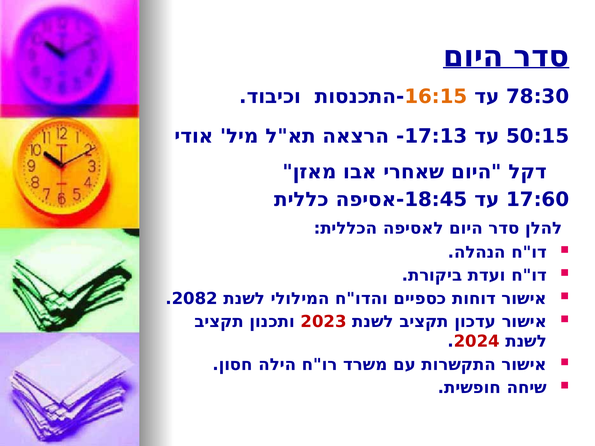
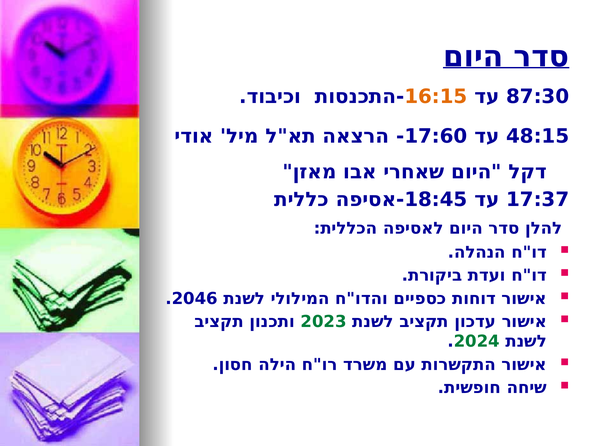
78:30: 78:30 -> 87:30 (538, 97)
17:13: 17:13 -> 17:60 (436, 136)
50:15: 50:15 -> 48:15 (538, 136)
17:60: 17:60 -> 17:37 (538, 200)
2082: 2082 -> 2046 (195, 299)
2023 colour: red -> green (324, 322)
2024 colour: red -> green (477, 342)
